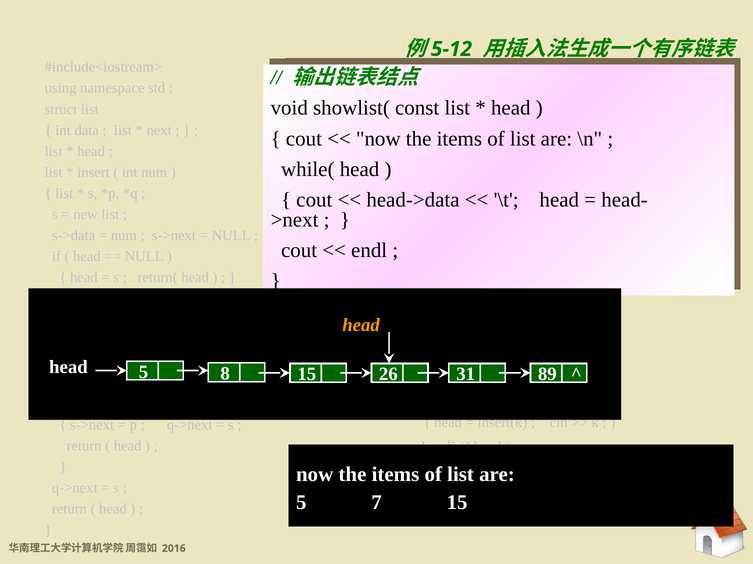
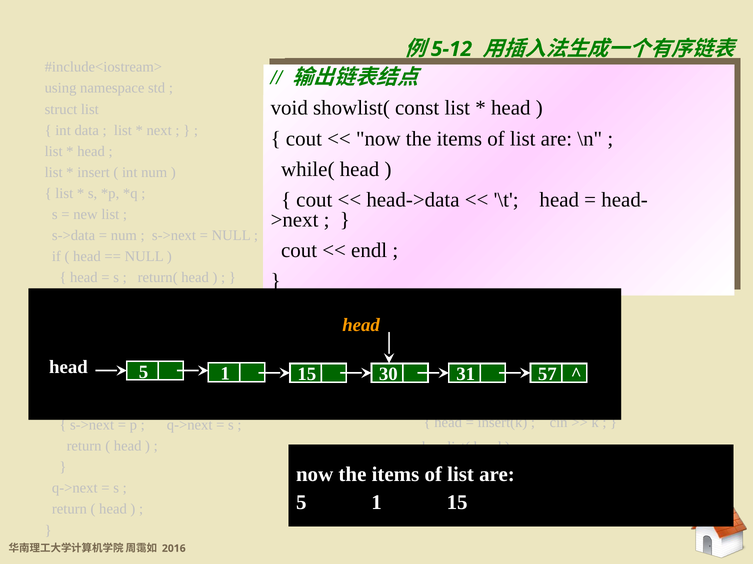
8: 8 -> 1 (225, 374)
26: 26 -> 30 (388, 375)
89: 89 -> 57 (547, 375)
5 7: 7 -> 1 (377, 503)
